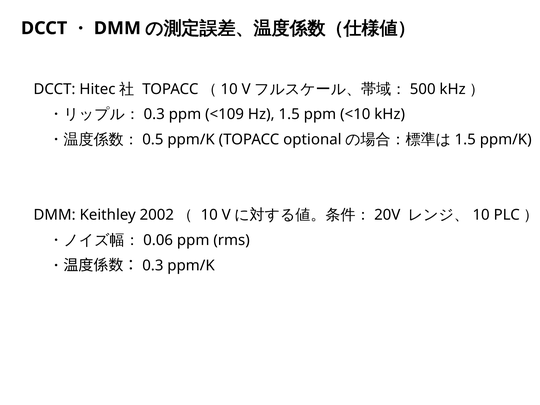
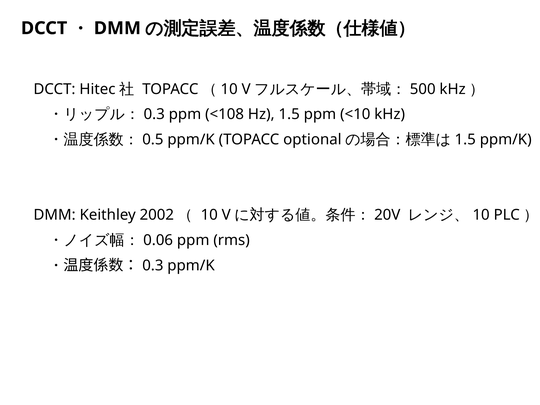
<109: <109 -> <108 (225, 114)
